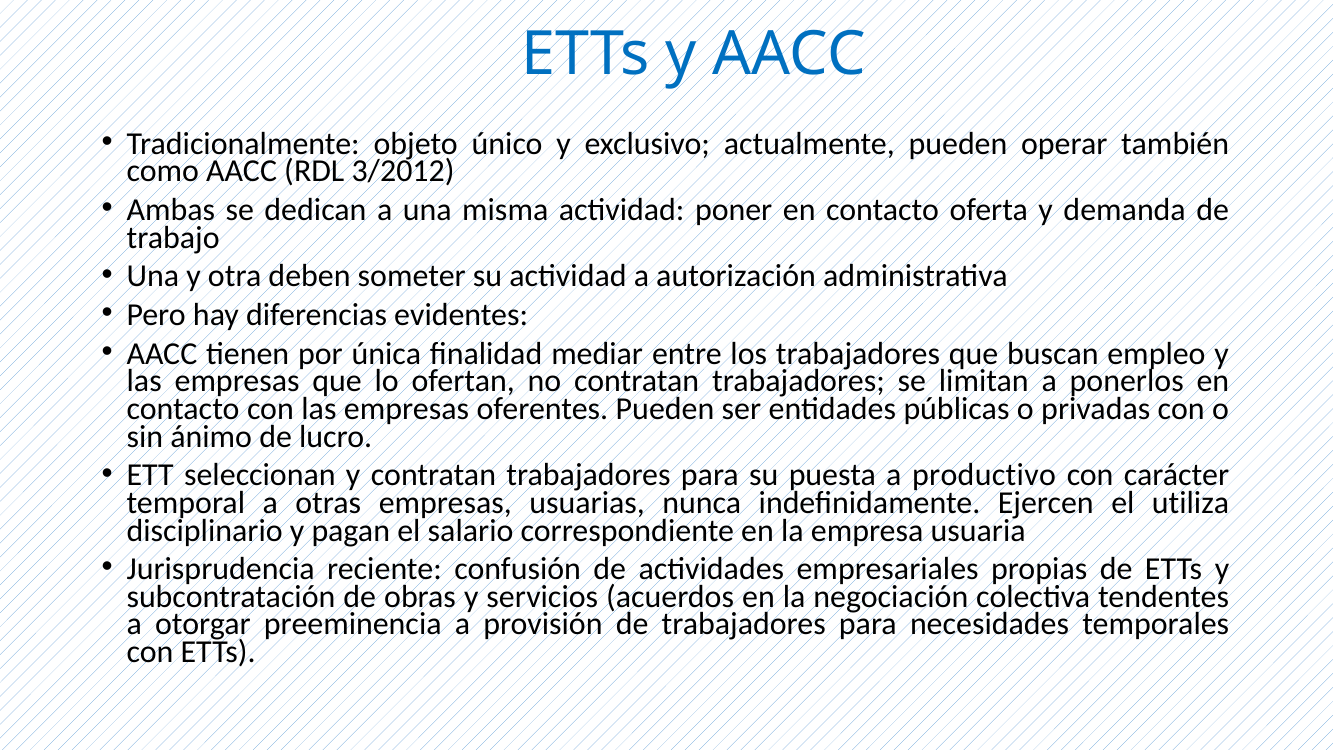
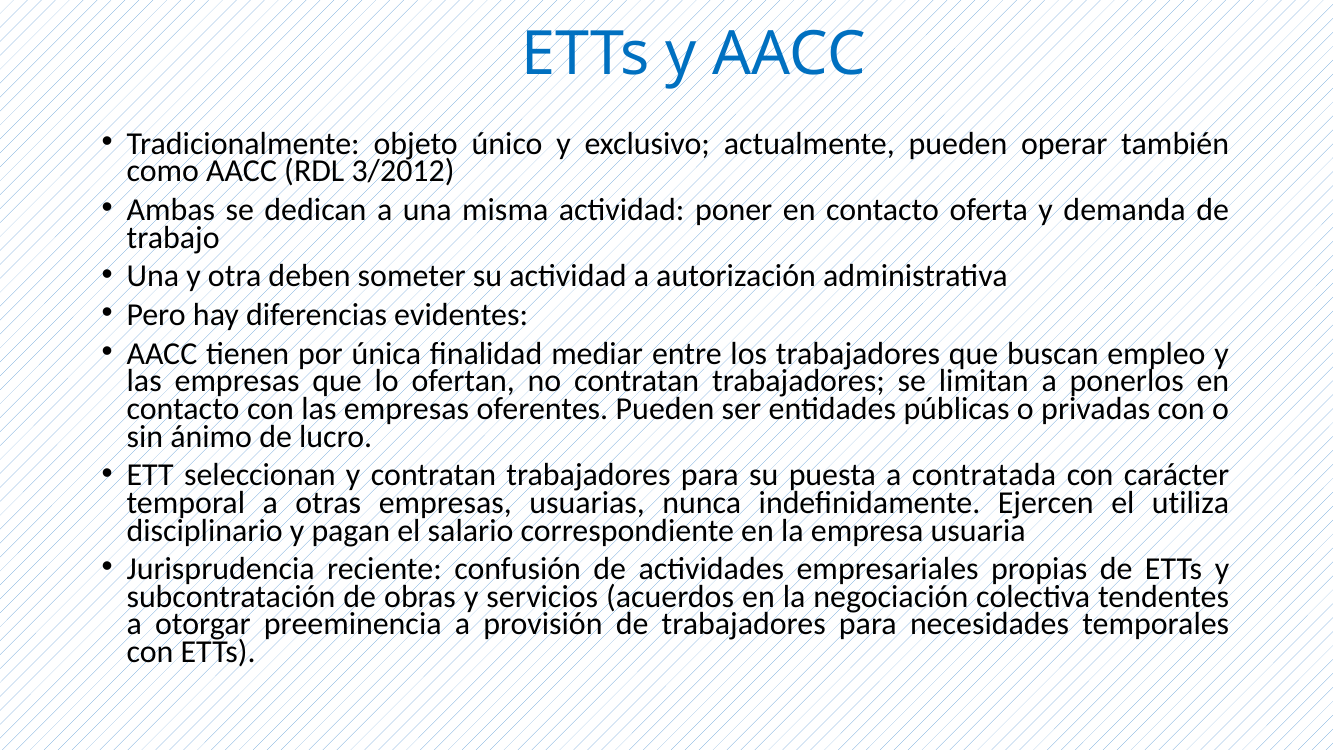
productivo: productivo -> contratada (984, 475)
